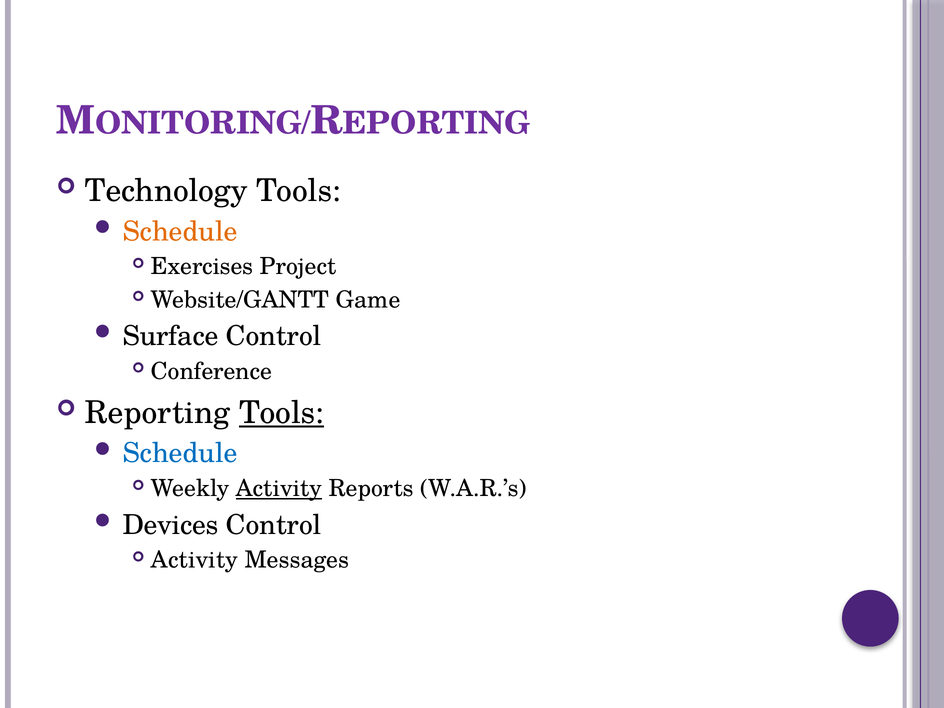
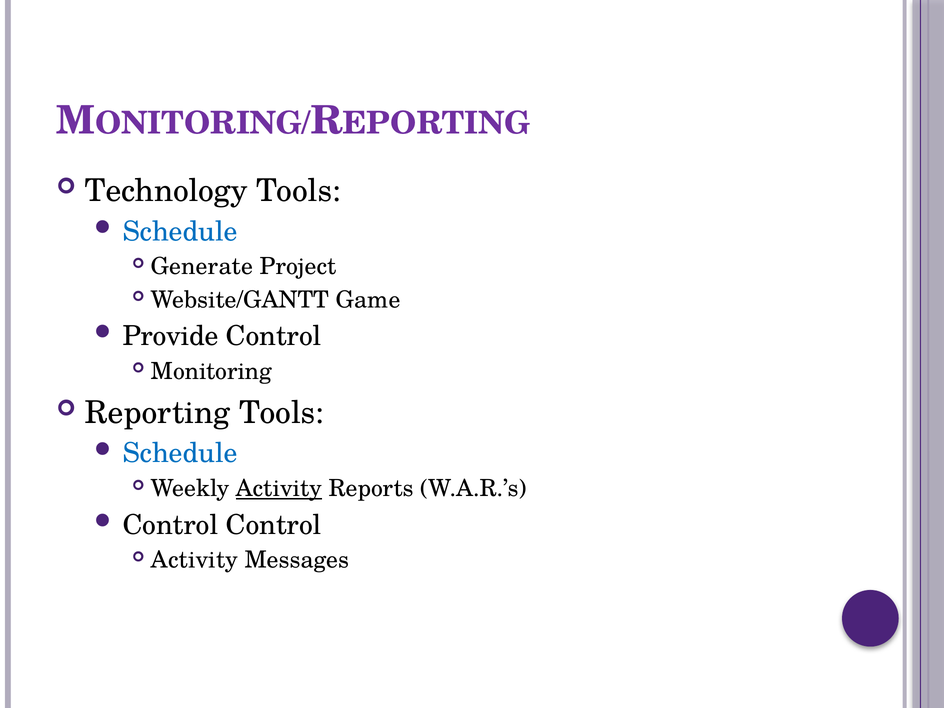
Schedule colour: orange -> blue (180, 232)
Exercises: Exercises -> Generate (202, 267)
Surface: Surface -> Provide (171, 336)
Conference: Conference -> Monitoring (211, 371)
Tools underline: present -> none (282, 413)
Devices: Devices -> Control (170, 525)
